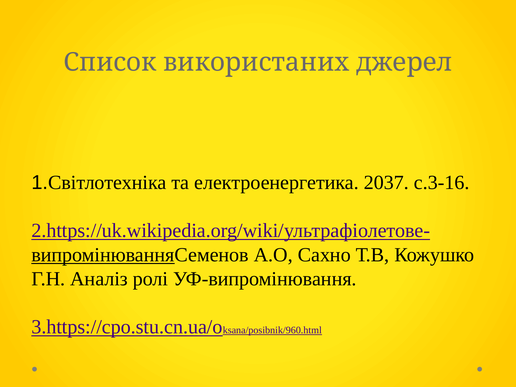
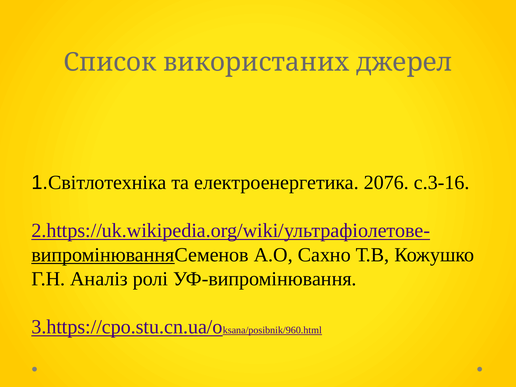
2037: 2037 -> 2076 (386, 182)
